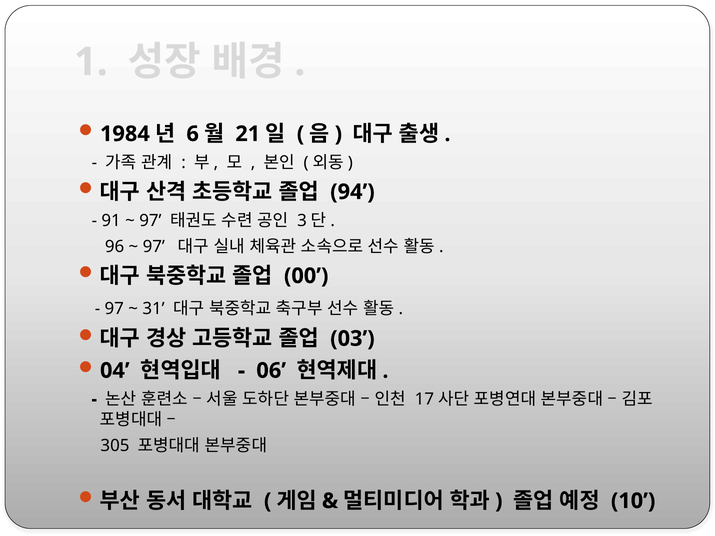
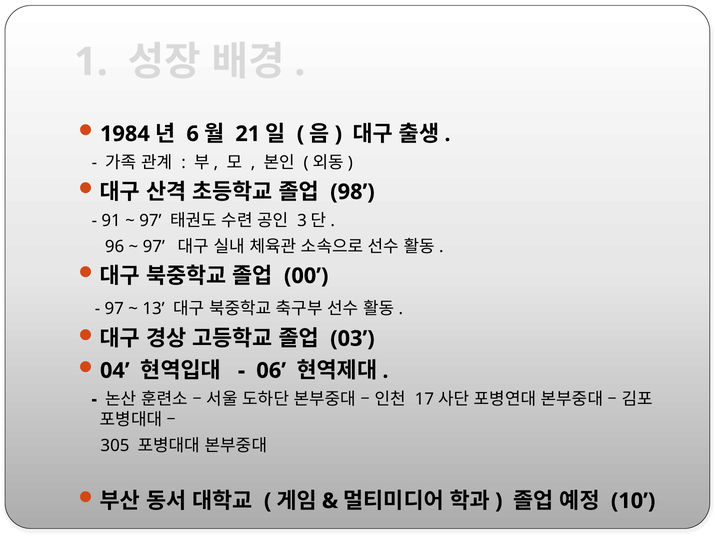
94: 94 -> 98 (352, 192)
31: 31 -> 13 (154, 309)
